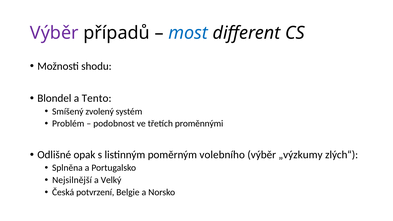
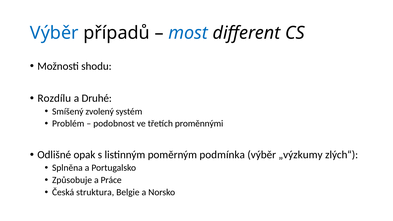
Výběr colour: purple -> blue (54, 33)
Blondel: Blondel -> Rozdílu (54, 98)
Tento: Tento -> Druhé (97, 98)
volebního: volebního -> podmínka (222, 155)
Nejsilnější: Nejsilnější -> Způsobuje (72, 180)
Velký: Velký -> Práce (111, 180)
potvrzení: potvrzení -> struktura (95, 192)
